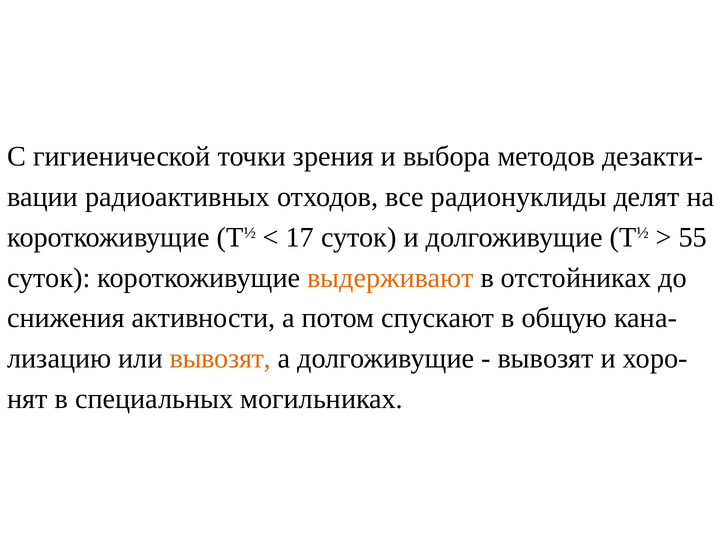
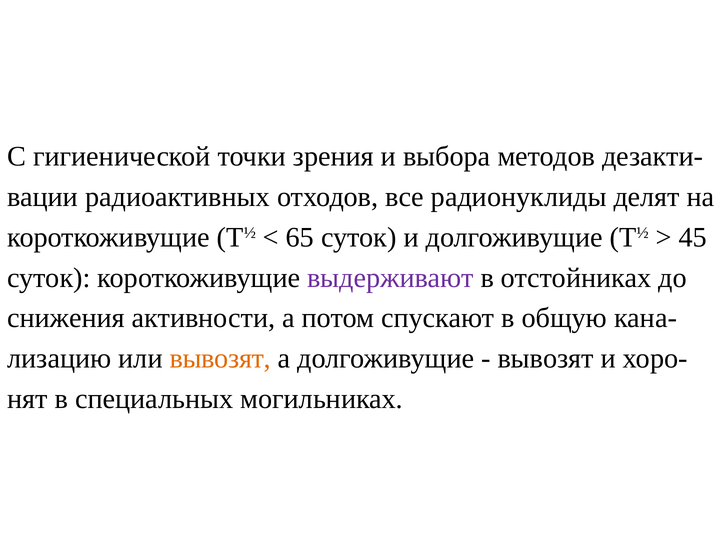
17: 17 -> 65 (300, 237)
55: 55 -> 45 (693, 237)
выдерживают colour: orange -> purple (390, 278)
